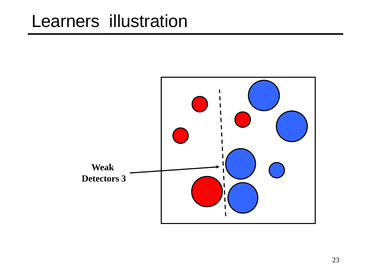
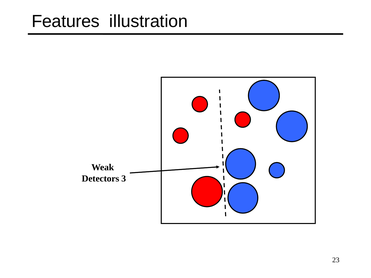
Learners: Learners -> Features (66, 21)
